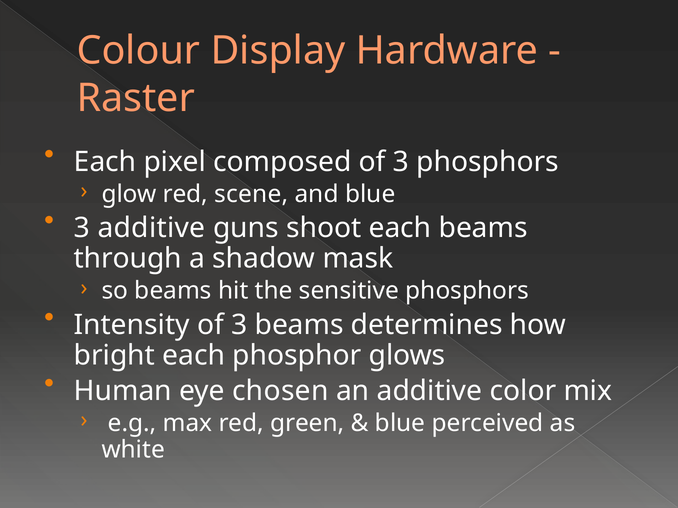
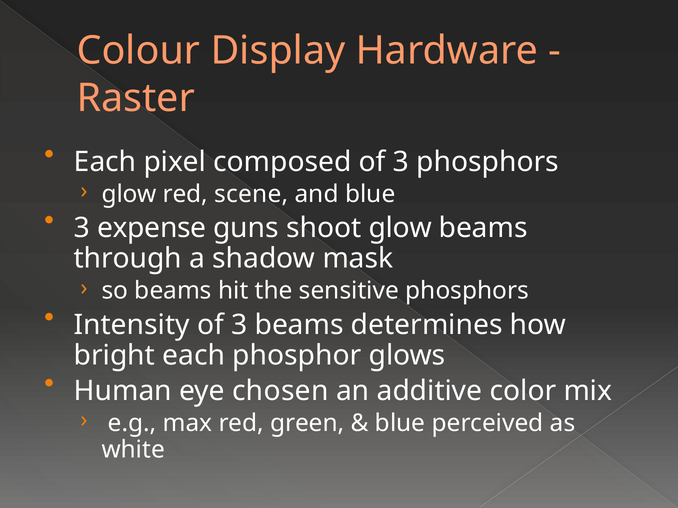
3 additive: additive -> expense (152, 228)
shoot each: each -> glow (400, 228)
